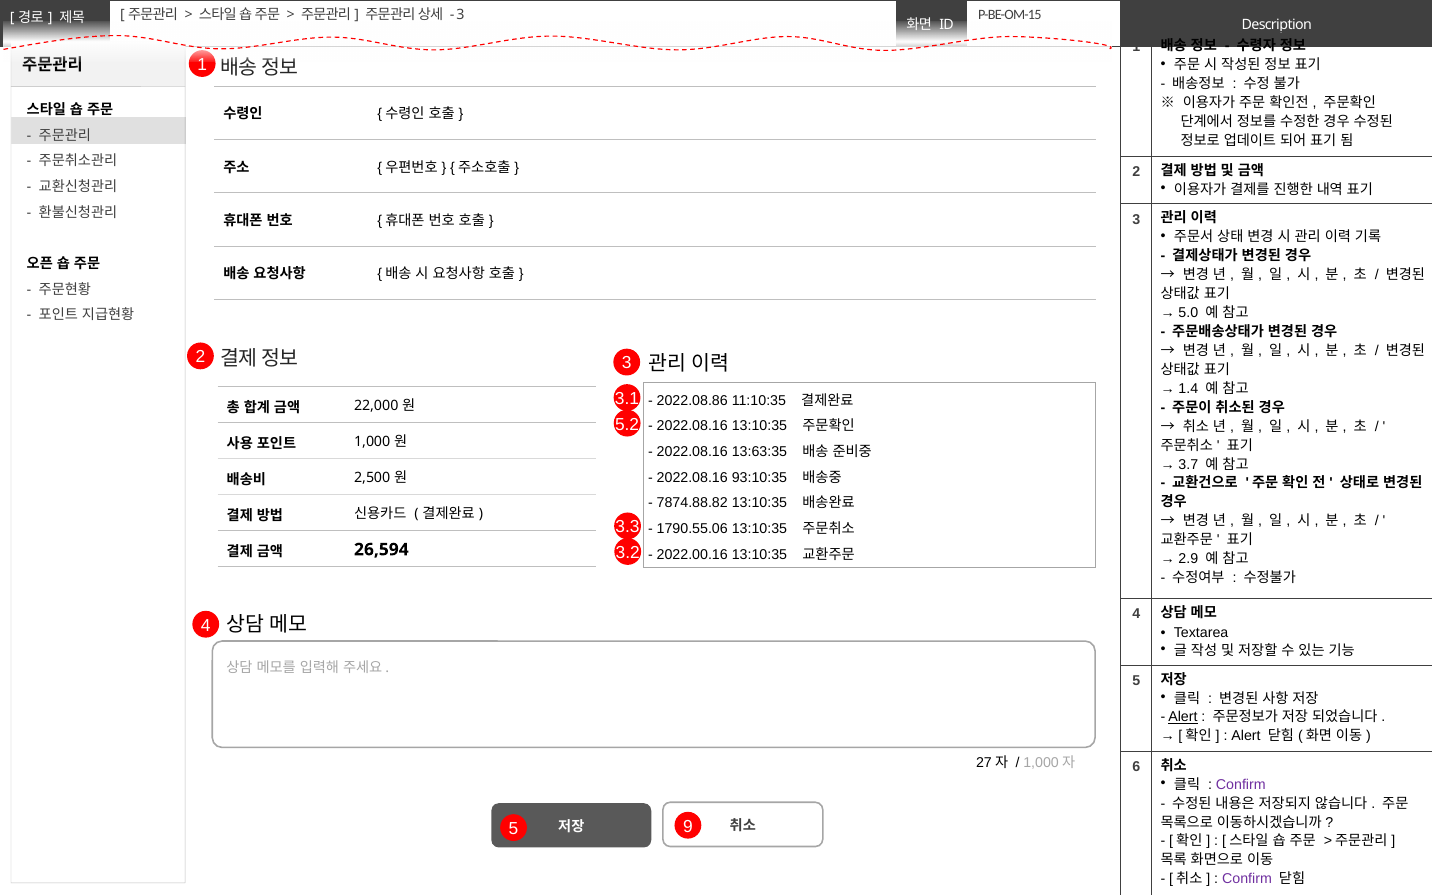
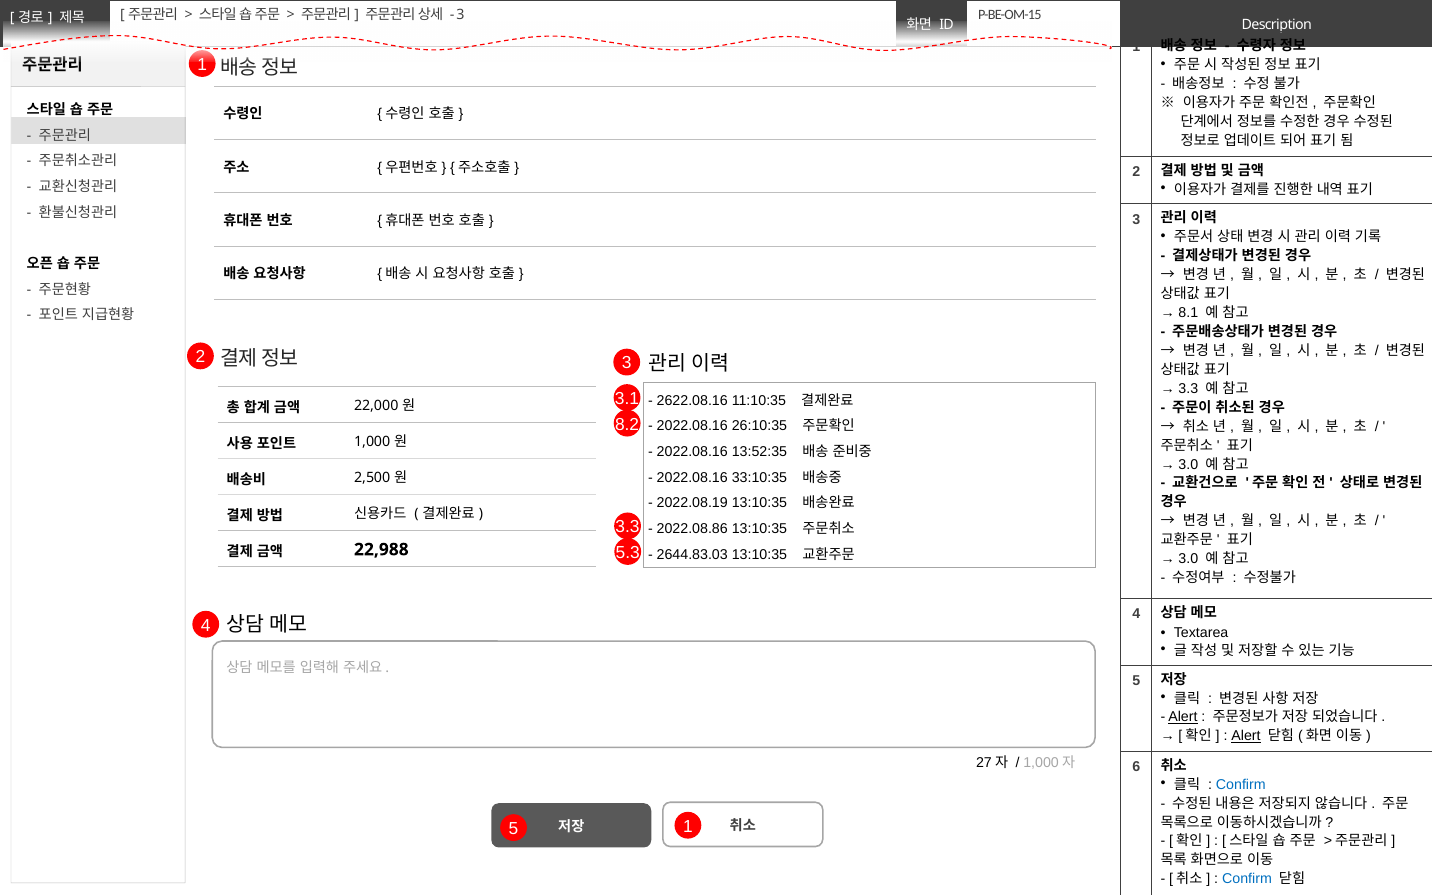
5.0: 5.0 -> 8.1 (1188, 313)
1.4: 1.4 -> 3.3 (1188, 389)
2022.08.86: 2022.08.86 -> 2622.08.16 (692, 401)
5.2: 5.2 -> 8.2 (627, 424)
2022.08.16 13:10:35: 13:10:35 -> 26:10:35 (759, 426)
13:63:35: 13:63:35 -> 13:52:35 (759, 452)
3.7: 3.7 -> 3.0 (1188, 464)
93:10:35: 93:10:35 -> 33:10:35 (759, 477)
7874.88.82: 7874.88.82 -> 2022.08.19 (692, 503)
1790.55.06: 1790.55.06 -> 2022.08.86 (692, 529)
3.2: 3.2 -> 5.3 (628, 553)
26,594: 26,594 -> 22,988 (381, 549)
2022.00.16: 2022.00.16 -> 2644.83.03 (692, 554)
2.9: 2.9 -> 3.0 (1188, 559)
Alert underline: none -> present (1246, 736)
Confirm colour: purple -> blue (1241, 784)
5 9: 9 -> 1 (688, 826)
Confirm colour: purple -> blue (1247, 879)
